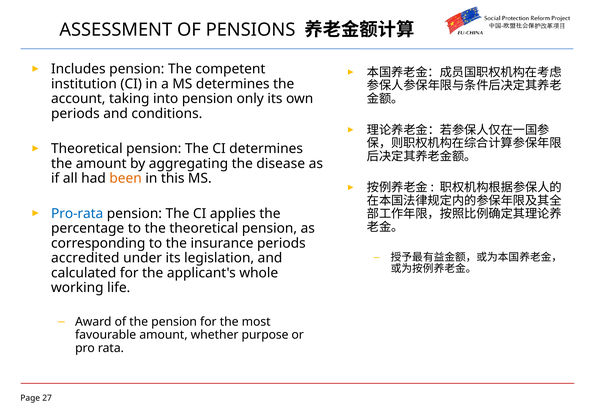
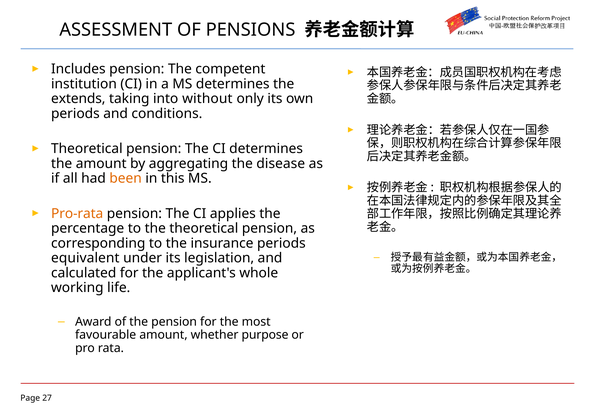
account: account -> extends (78, 99)
into pension: pension -> without (207, 99)
Pro-rata colour: blue -> orange (77, 213)
accredited: accredited -> equivalent (85, 258)
